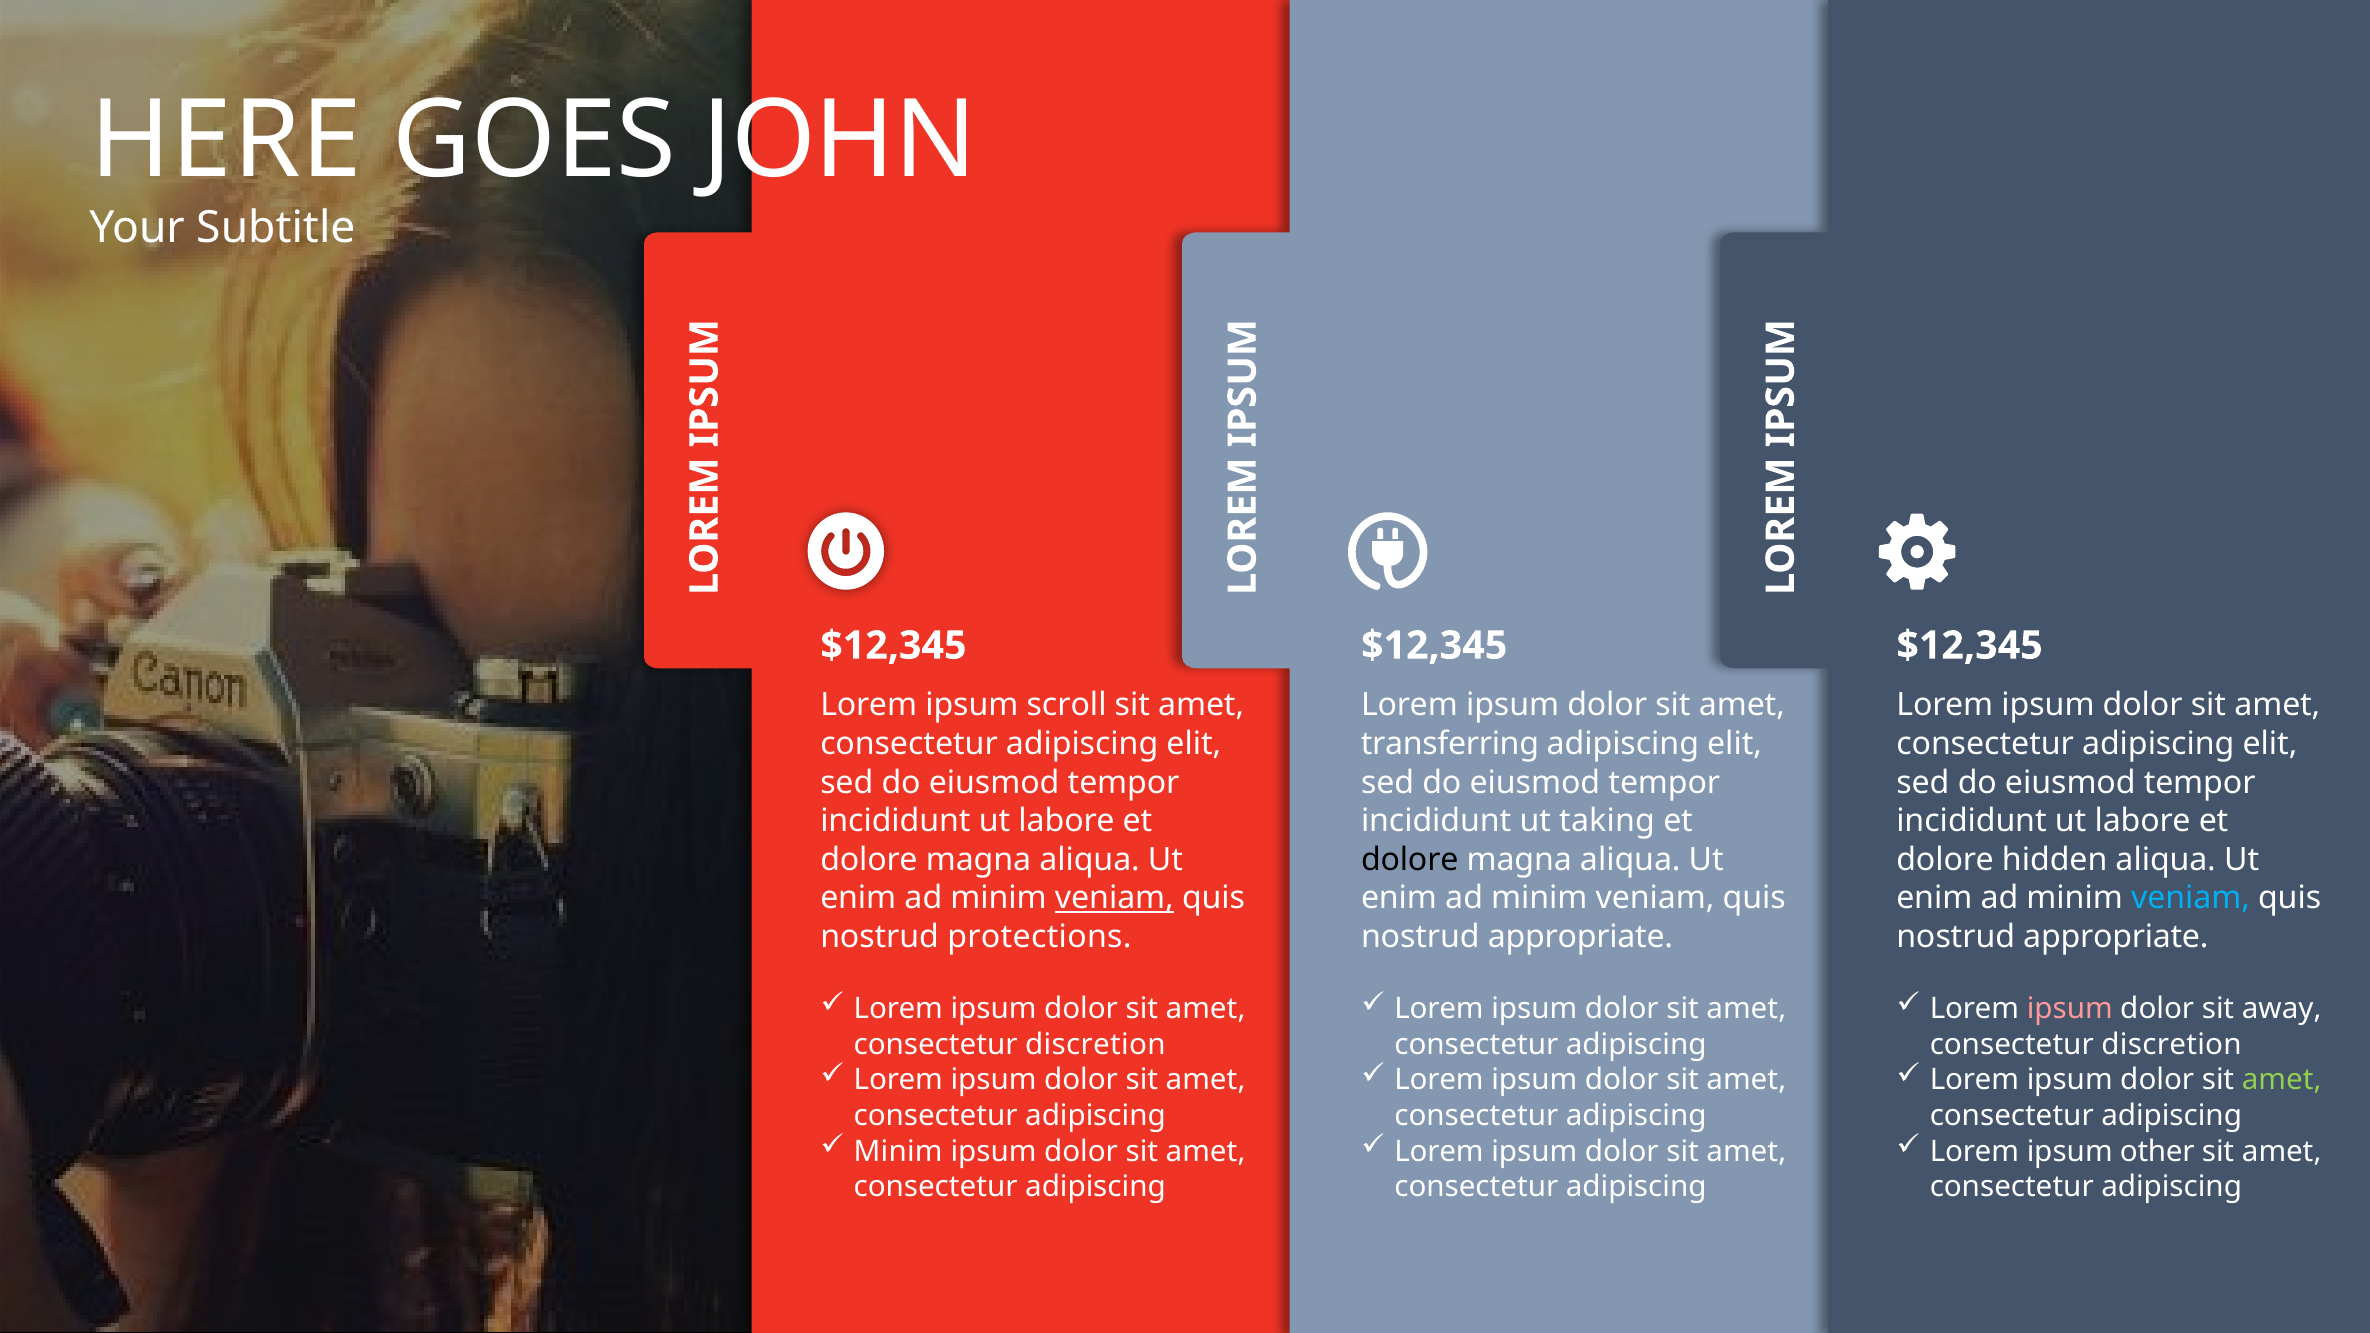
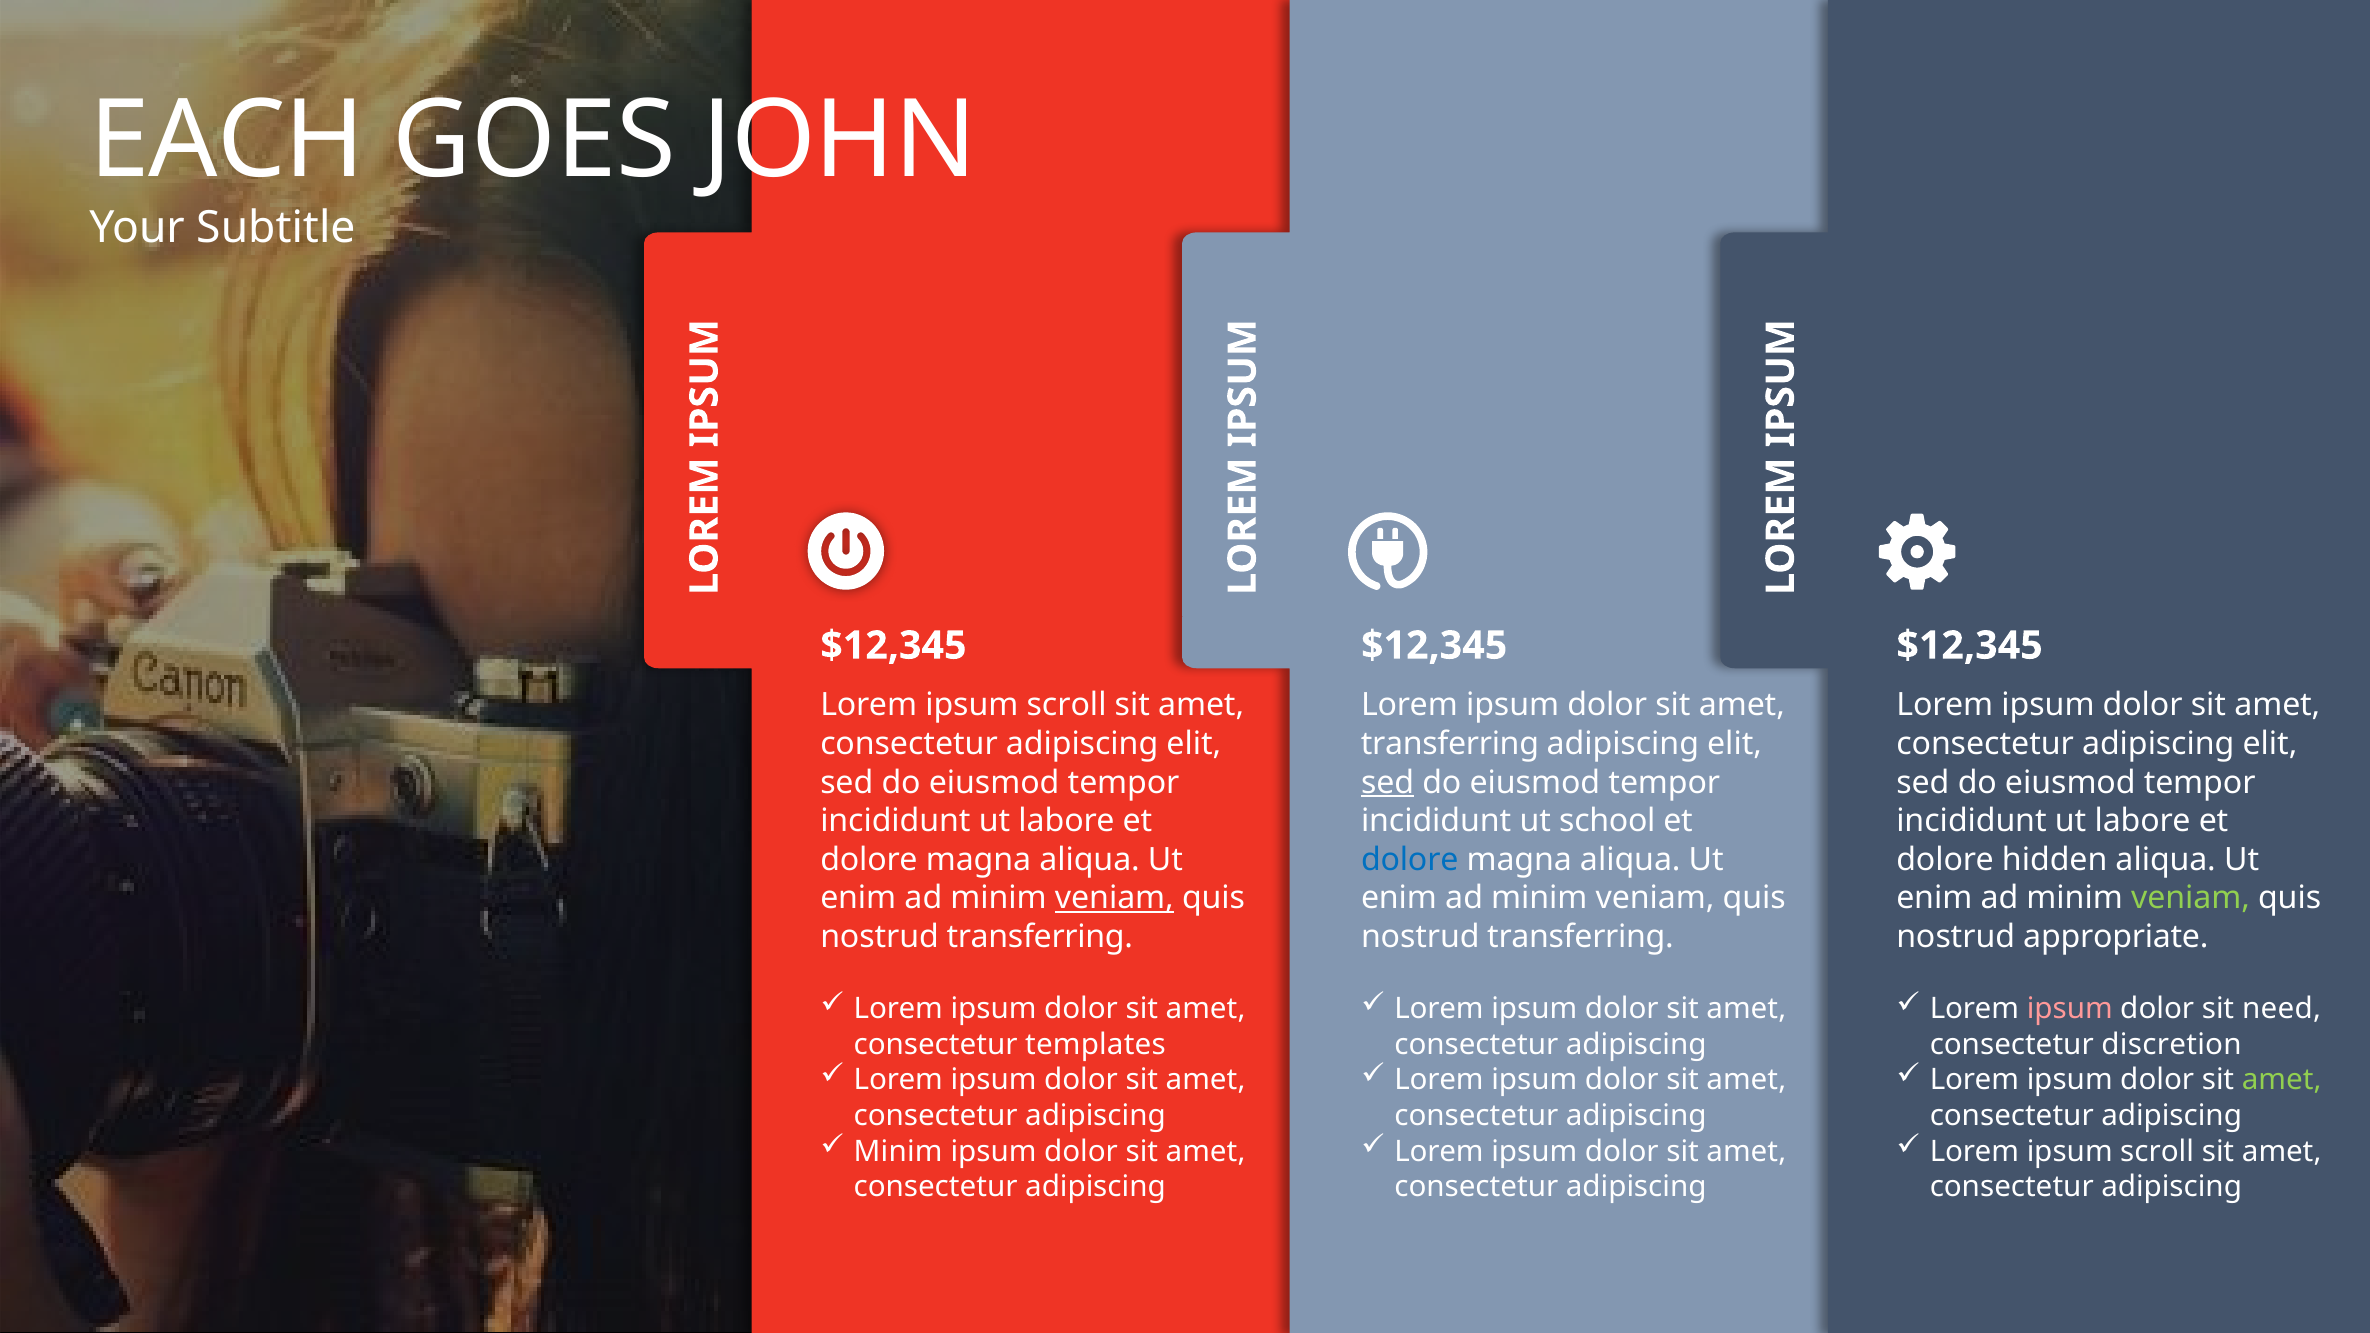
HERE: HERE -> EACH (227, 141)
sed underline: none -> present (1388, 782)
taking: taking -> school (1607, 821)
dolore colour: black -> blue (1410, 860)
veniam colour: light blue -> light green (2191, 898)
protections: protections -> transferring (1040, 937)
appropriate: appropriate -> transferring (1580, 937)
away: away -> need (2282, 1009)
discretion: discretion -> templates (1095, 1045)
other: other -> scroll (2157, 1151)
